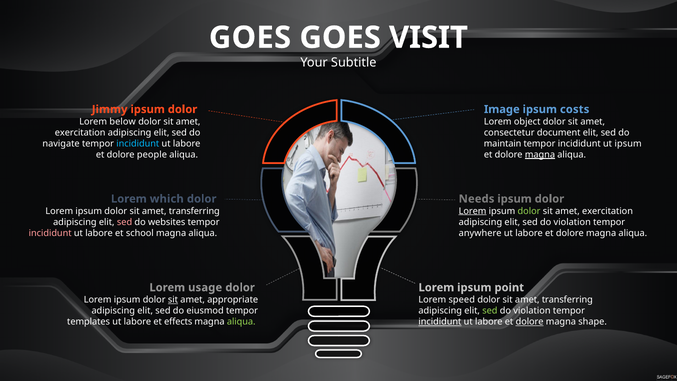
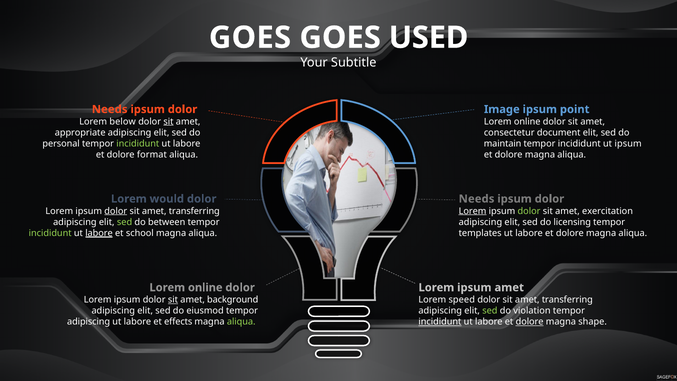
VISIT: VISIT -> USED (429, 38)
Jimmy: Jimmy -> Needs (110, 109)
costs: costs -> point (575, 109)
sit underline: none -> present (168, 121)
object: object -> online (527, 121)
exercitation: exercitation -> appropriate (80, 132)
navigate: navigate -> personal (61, 143)
incididunt colour: light blue -> light green (138, 143)
people: people -> format (152, 154)
magna underline: present -> none (540, 154)
which: which -> would (167, 199)
dolor underline: none -> present (116, 211)
sed colour: pink -> light green (125, 222)
websites: websites -> between (167, 222)
violation: violation -> licensing (572, 222)
incididunt colour: pink -> light green (50, 233)
labore underline: none -> present (99, 233)
anywhere: anywhere -> templates (480, 233)
usage: usage -> online (205, 287)
ipsum point: point -> amet (509, 287)
appropriate: appropriate -> background (233, 300)
templates: templates -> adipiscing (89, 322)
